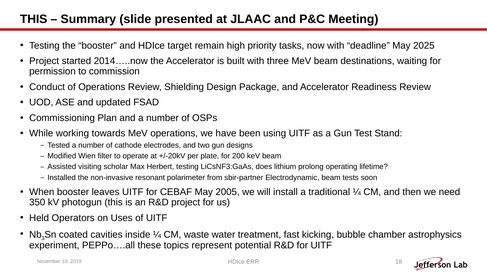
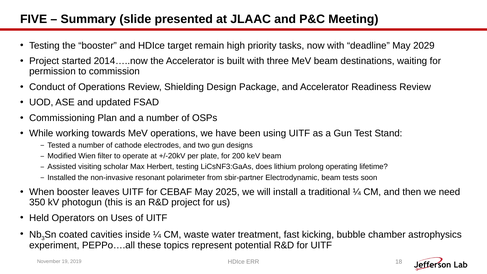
THIS: THIS -> FIVE (34, 19)
2025: 2025 -> 2029 (424, 46)
2005: 2005 -> 2025 (228, 192)
